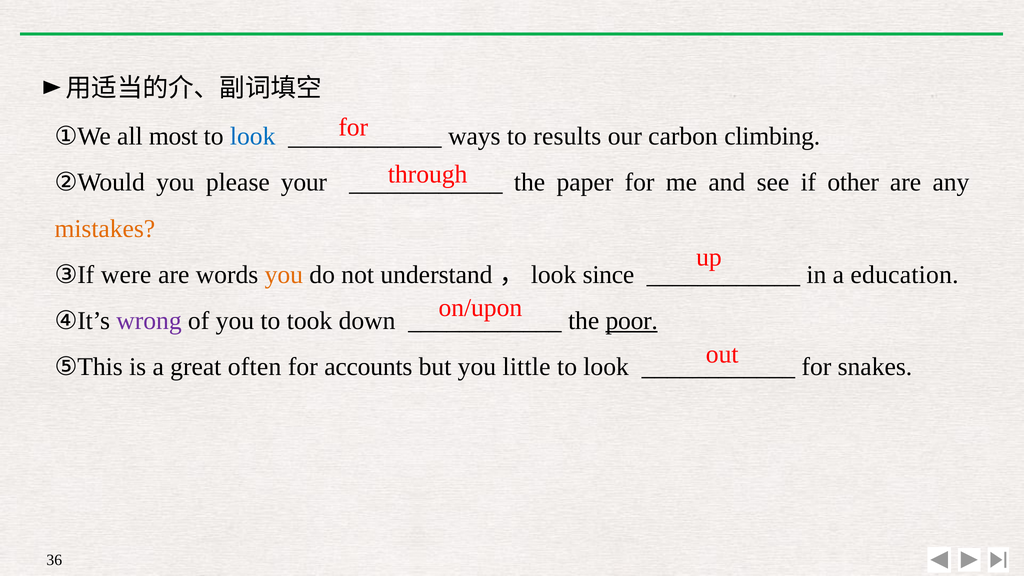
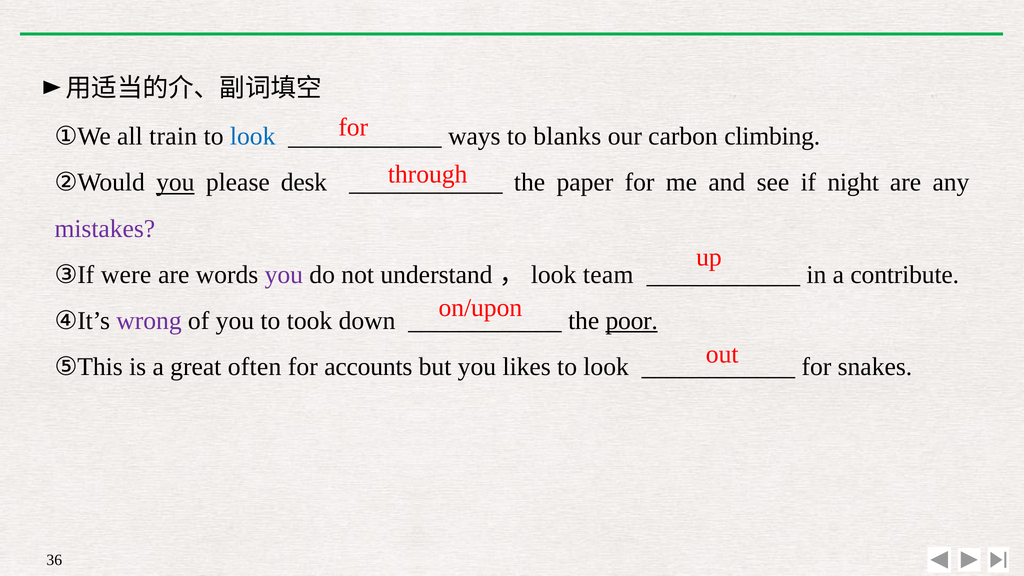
most: most -> train (173, 136)
results: results -> blanks (567, 136)
you underline: none -> present (175, 183)
your: your -> desk (304, 183)
other: other -> night (853, 183)
mistakes colour: orange -> purple (105, 229)
you colour: orange -> purple (284, 275)
since: since -> team (608, 275)
education: education -> contribute (905, 275)
little: little -> likes (527, 367)
